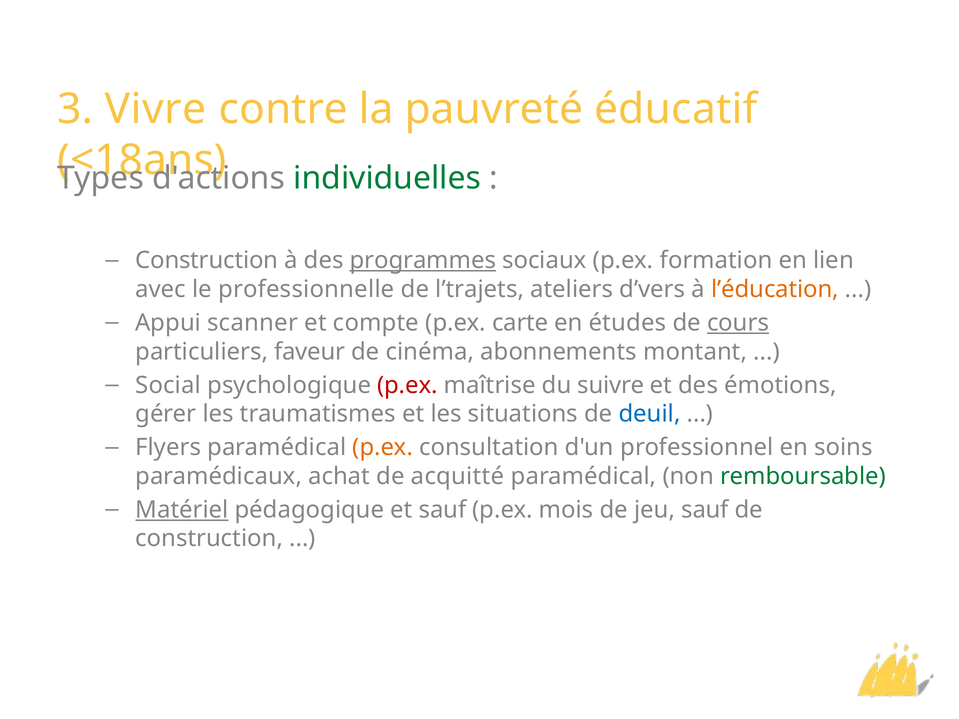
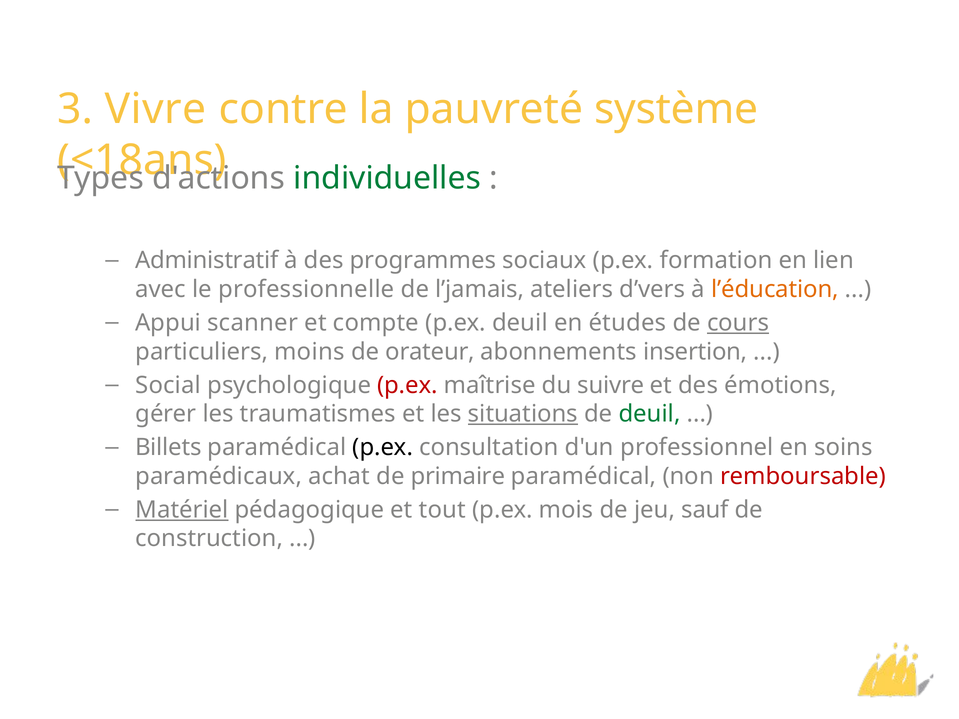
éducatif: éducatif -> système (676, 109)
Construction: Construction -> Administratif (207, 261)
programmes underline: present -> none (423, 261)
l’trajets: l’trajets -> l’jamais (480, 289)
p.ex carte: carte -> deuil (520, 323)
faveur: faveur -> moins (309, 352)
cinéma: cinéma -> orateur (430, 352)
montant: montant -> insertion (695, 352)
situations underline: none -> present (523, 414)
deuil colour: blue -> green (650, 414)
Flyers: Flyers -> Billets (168, 448)
p.ex colour: orange -> black (383, 448)
acquitté: acquitté -> primaire (458, 476)
remboursable colour: green -> red (803, 476)
et sauf: sauf -> tout (442, 510)
